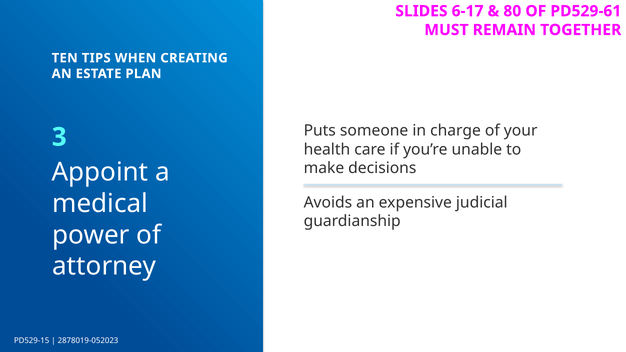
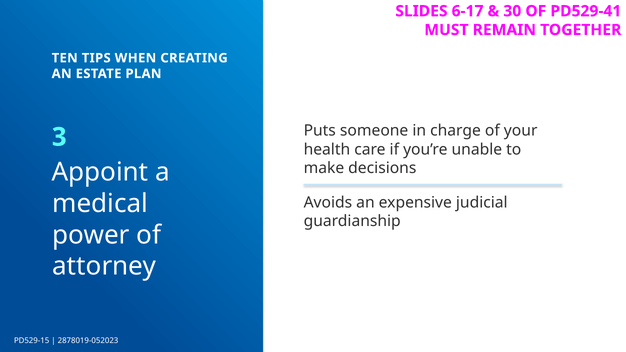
80: 80 -> 30 (512, 11)
PD529-61: PD529-61 -> PD529-41 (586, 11)
